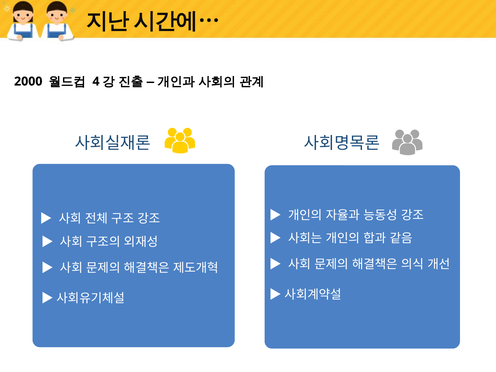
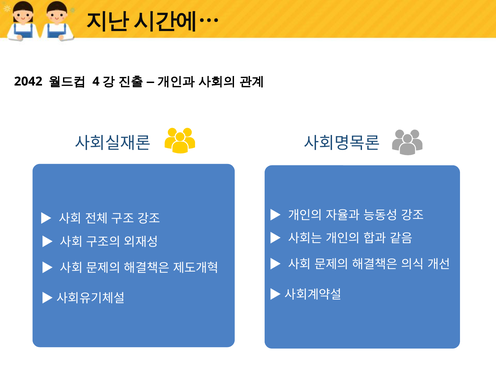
2000: 2000 -> 2042 (28, 81)
